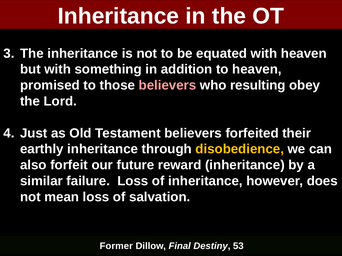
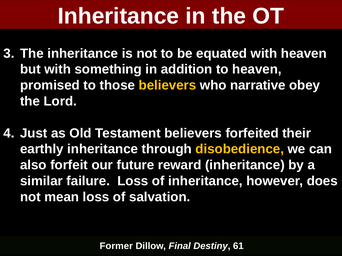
believers colour: pink -> yellow (168, 85)
resulting: resulting -> narrative (258, 85)
53: 53 -> 61 (238, 246)
